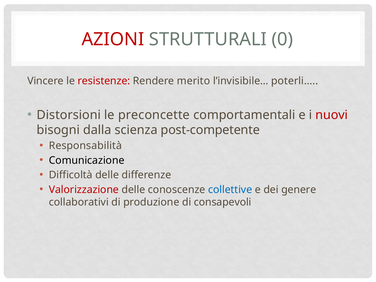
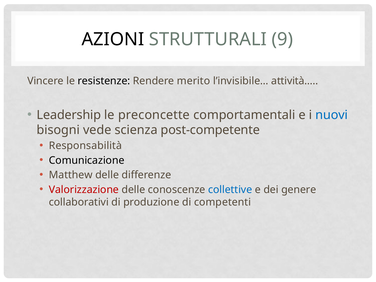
AZIONI colour: red -> black (113, 39)
0: 0 -> 9 (282, 39)
resistenze colour: red -> black (104, 81)
poterli…: poterli… -> attività… (295, 81)
Distorsioni: Distorsioni -> Leadership (69, 115)
nuovi colour: red -> blue (332, 115)
dalla: dalla -> vede (97, 130)
Difficoltà: Difficoltà -> Matthew (71, 175)
consapevoli: consapevoli -> competenti (223, 202)
